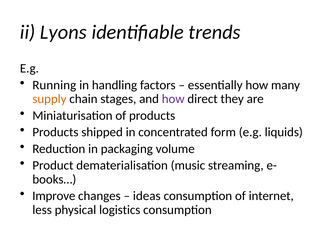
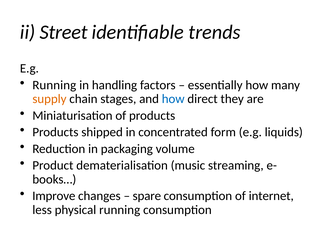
Lyons: Lyons -> Street (64, 32)
how colour: purple -> blue (173, 99)
ideas: ideas -> spare (147, 196)
physical logistics: logistics -> running (120, 210)
